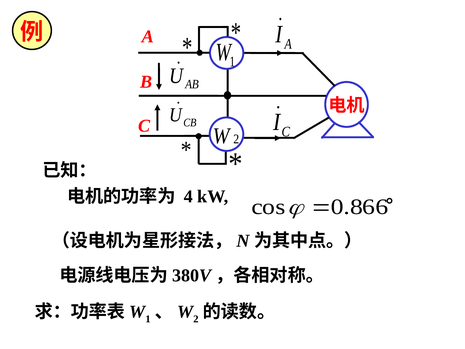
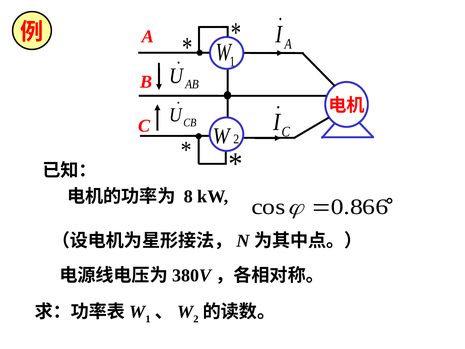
4: 4 -> 8 (188, 196)
